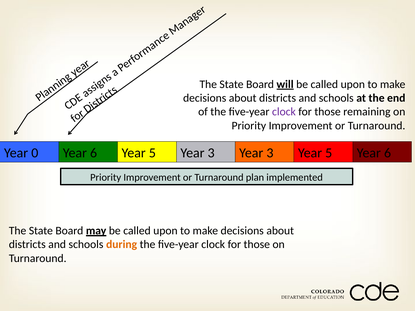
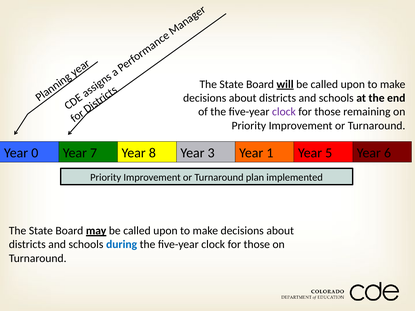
6: 6 -> 7 (94, 153)
5: 5 -> 8 (152, 153)
3: 3 -> 1 (270, 153)
during colour: orange -> blue (122, 245)
